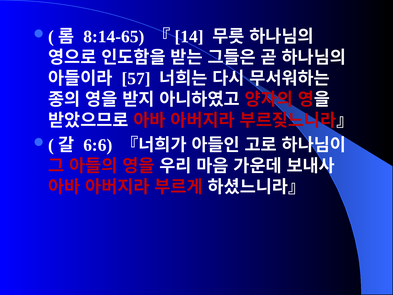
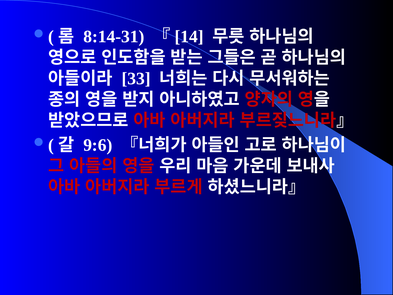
8:14-65: 8:14-65 -> 8:14-31 (114, 37)
57: 57 -> 33 (136, 79)
6:6: 6:6 -> 9:6 (98, 145)
